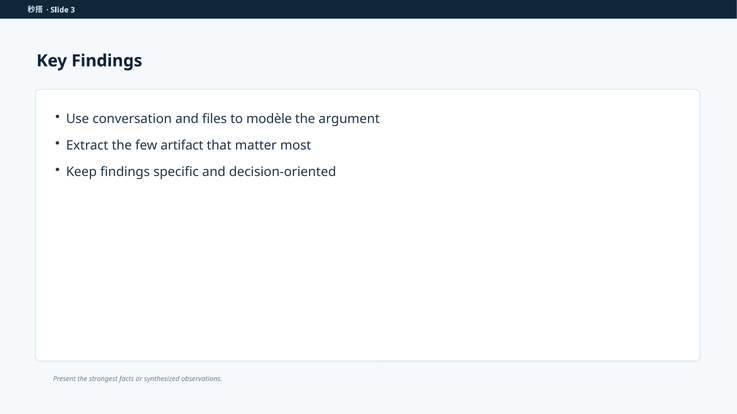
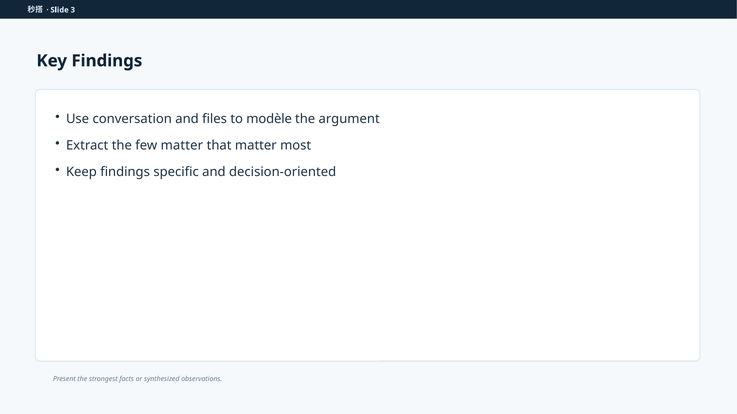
few artifact: artifact -> matter (182, 146)
